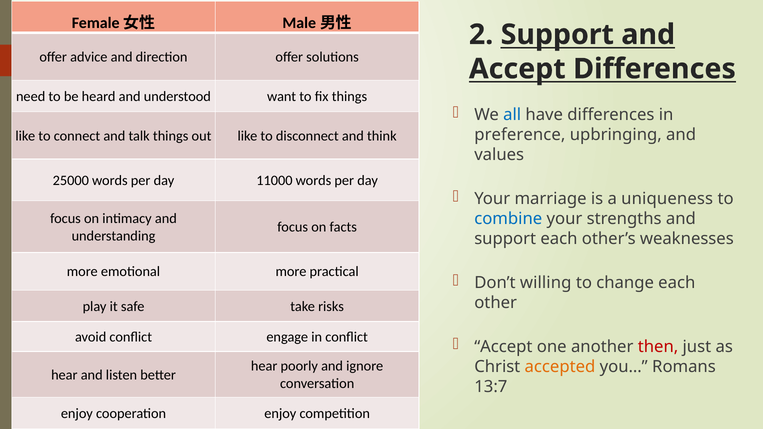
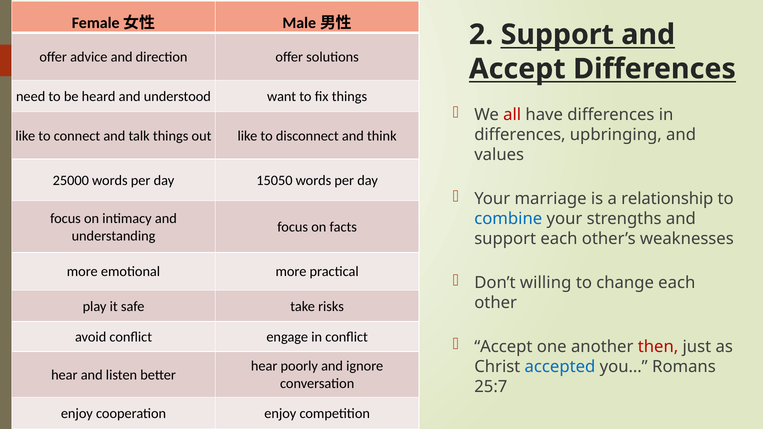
all colour: blue -> red (512, 115)
preference: preference -> differences (520, 135)
11000: 11000 -> 15050 (274, 180)
uniqueness: uniqueness -> relationship (667, 199)
accepted colour: orange -> blue (560, 367)
13:7: 13:7 -> 25:7 (491, 387)
